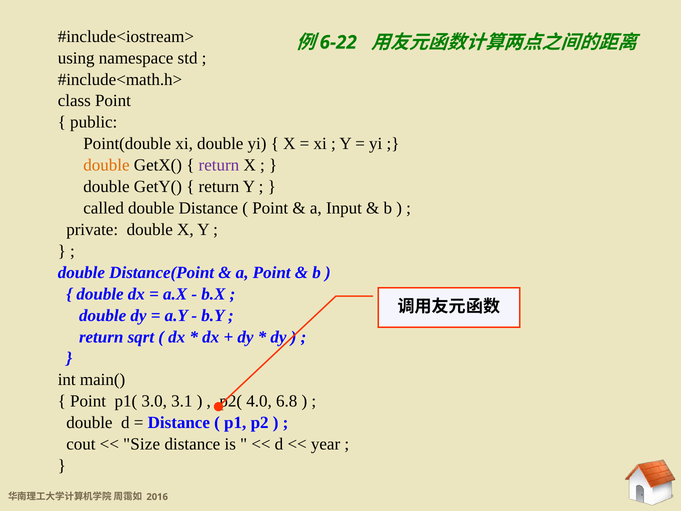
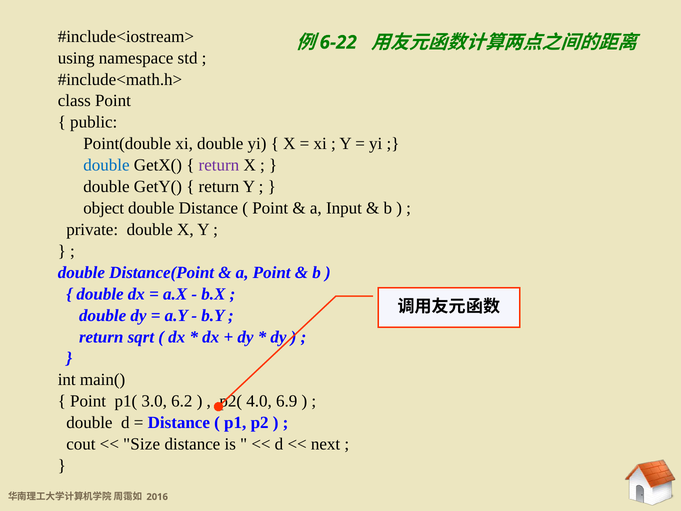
double colour: orange -> blue (106, 165)
called: called -> object (104, 208)
3.1: 3.1 -> 6.2 (182, 401)
6.8: 6.8 -> 6.9 (287, 401)
year: year -> next (326, 444)
